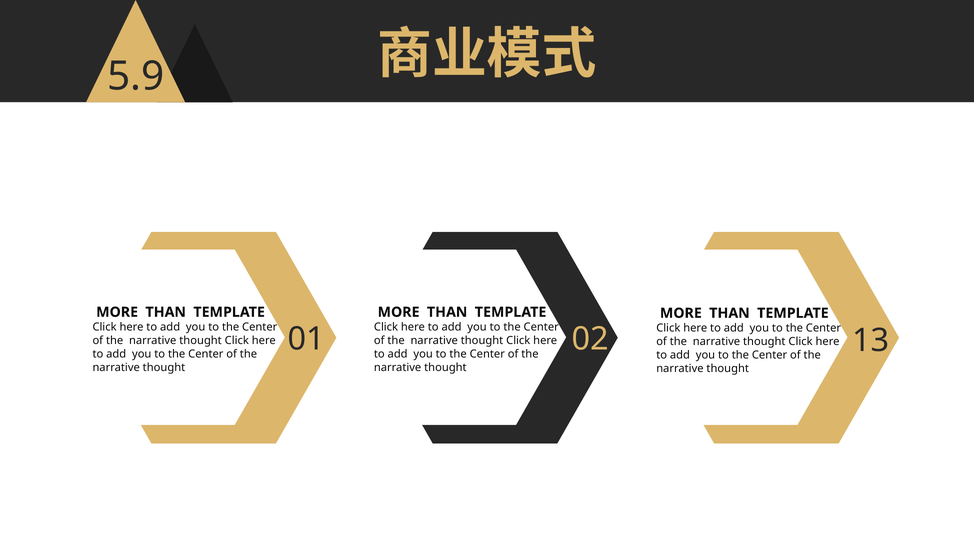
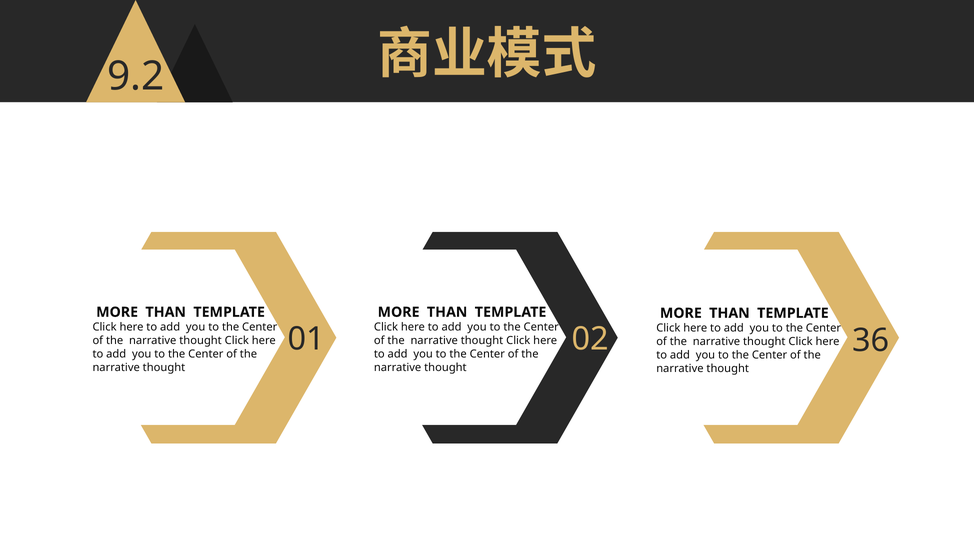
5.9: 5.9 -> 9.2 (136, 77)
13: 13 -> 36 (871, 340)
